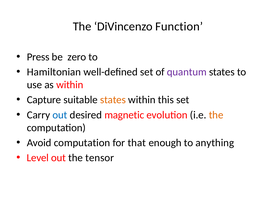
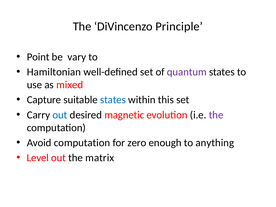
Function: Function -> Principle (179, 26)
Press: Press -> Point (38, 57)
zero: zero -> vary (77, 57)
as within: within -> mixed (70, 85)
states colour: orange -> blue (113, 100)
the colour: orange -> purple (216, 115)
that: that -> zero (137, 143)
tensor: tensor -> matrix (100, 158)
